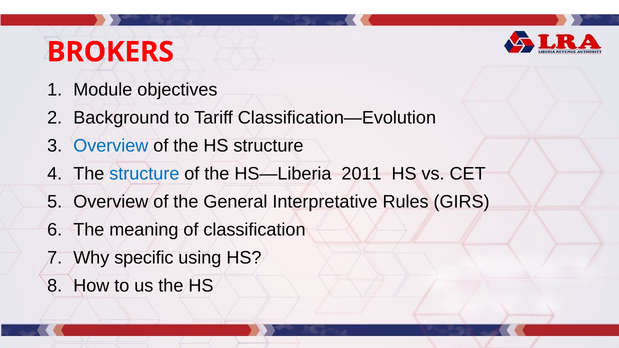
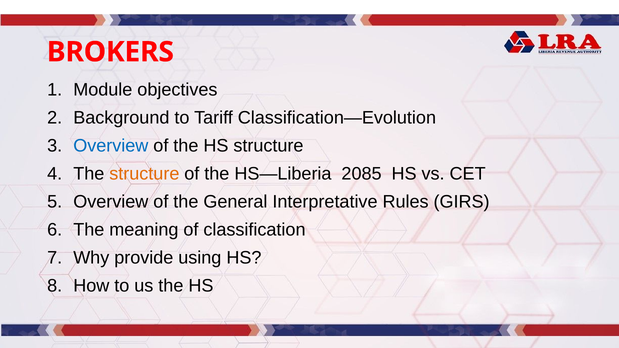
structure colour: blue -> orange (144, 174)
2011: 2011 -> 2085 (362, 174)
specific: specific -> provide (144, 258)
